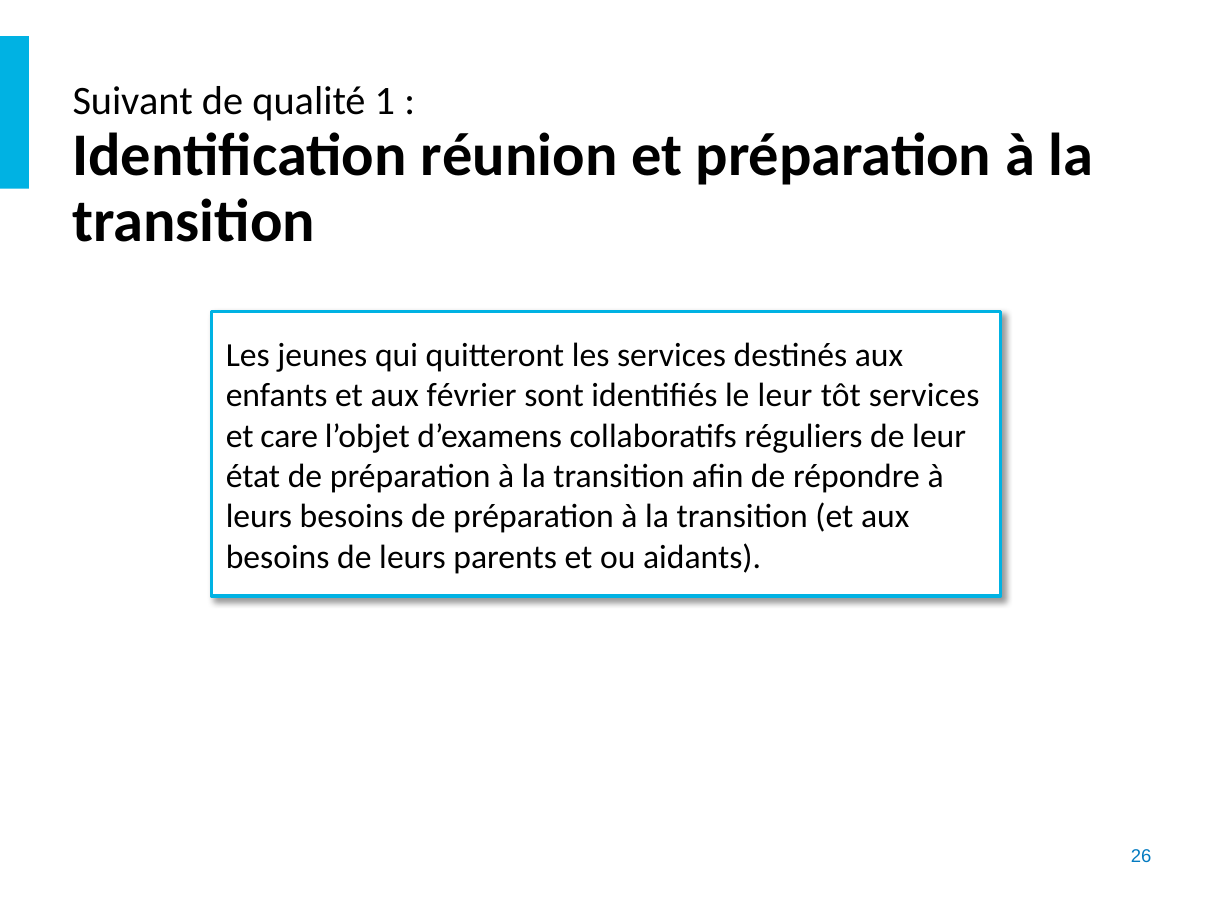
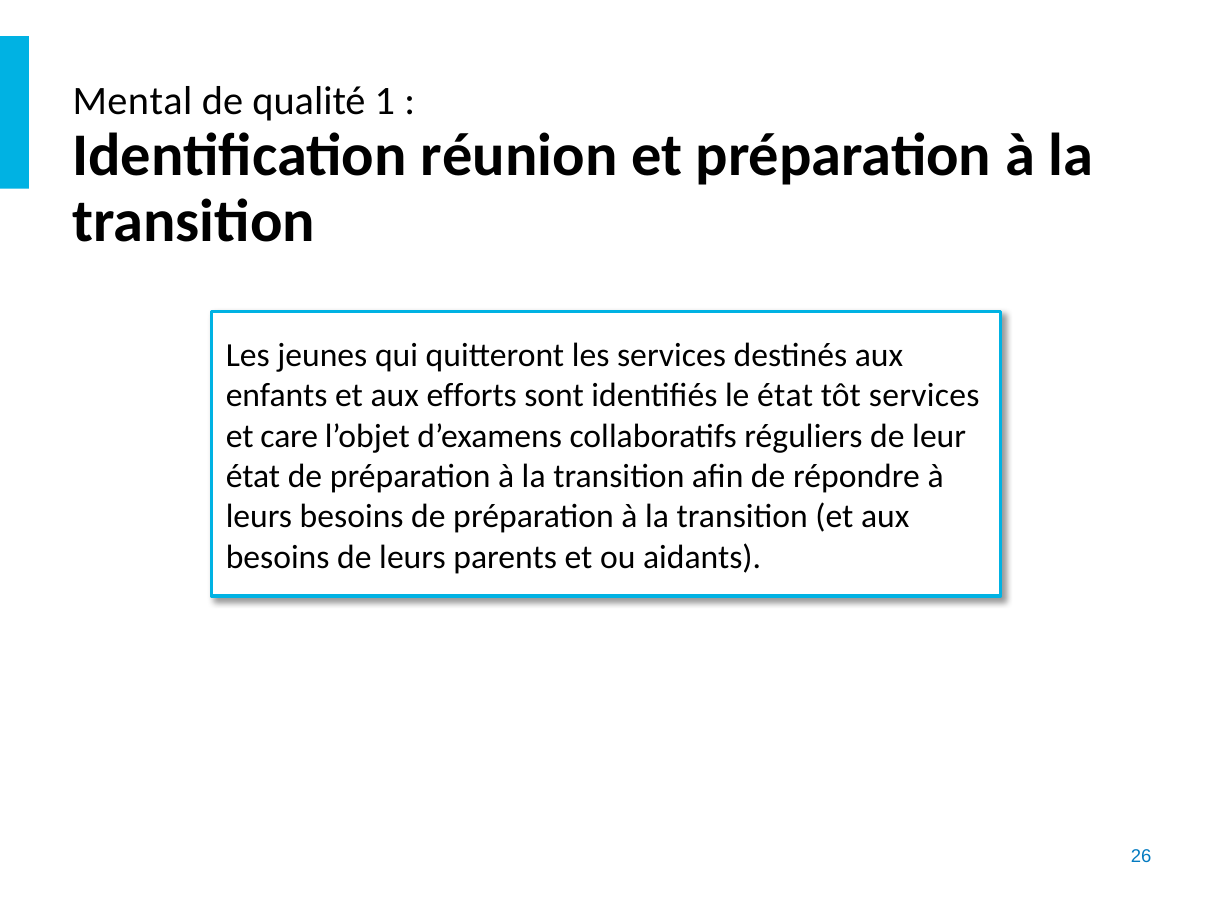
Suivant: Suivant -> Mental (132, 101)
février: février -> efforts (472, 396)
le leur: leur -> état (785, 396)
